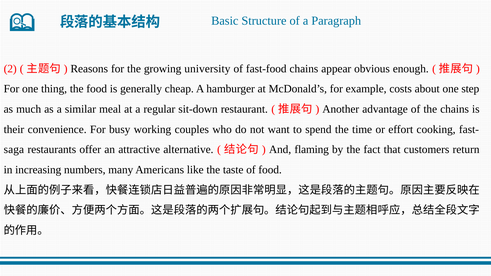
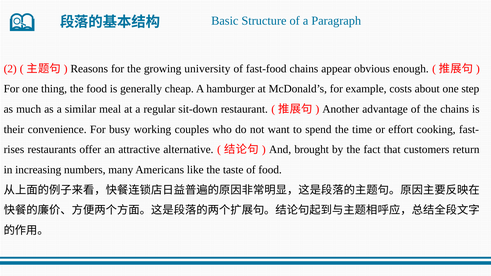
saga: saga -> rises (14, 150)
flaming: flaming -> brought (312, 150)
